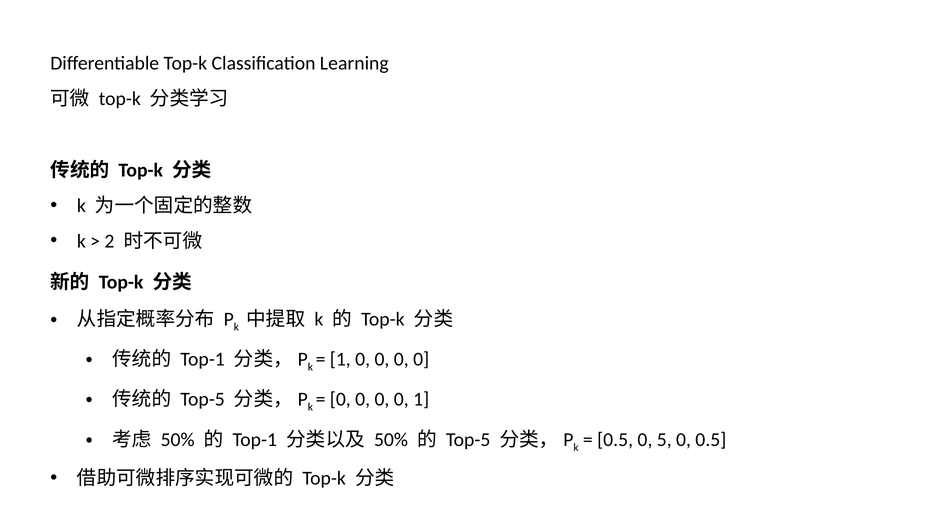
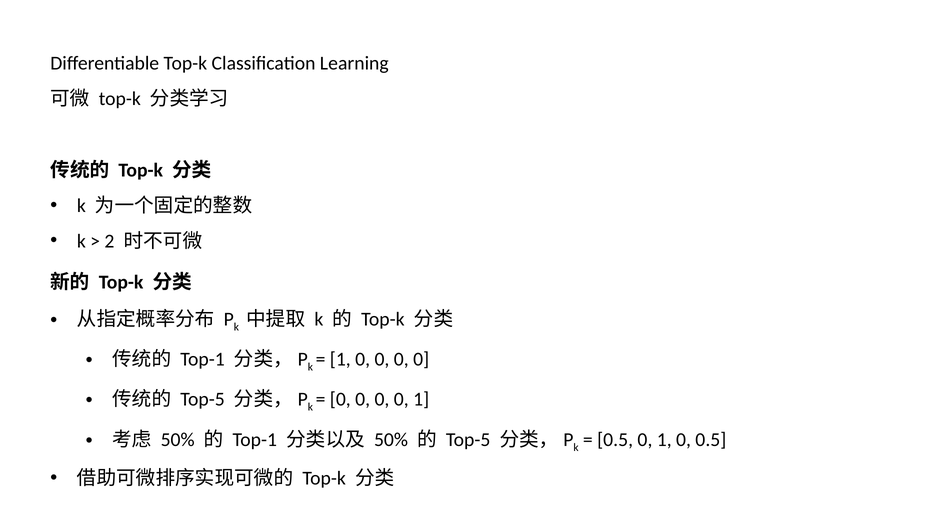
0.5 0 5: 5 -> 1 (664, 440)
